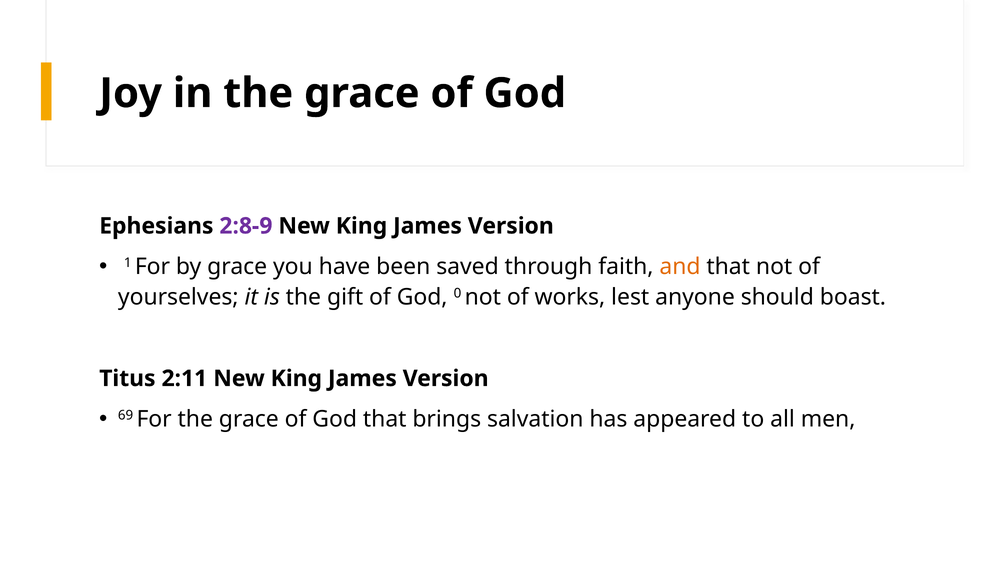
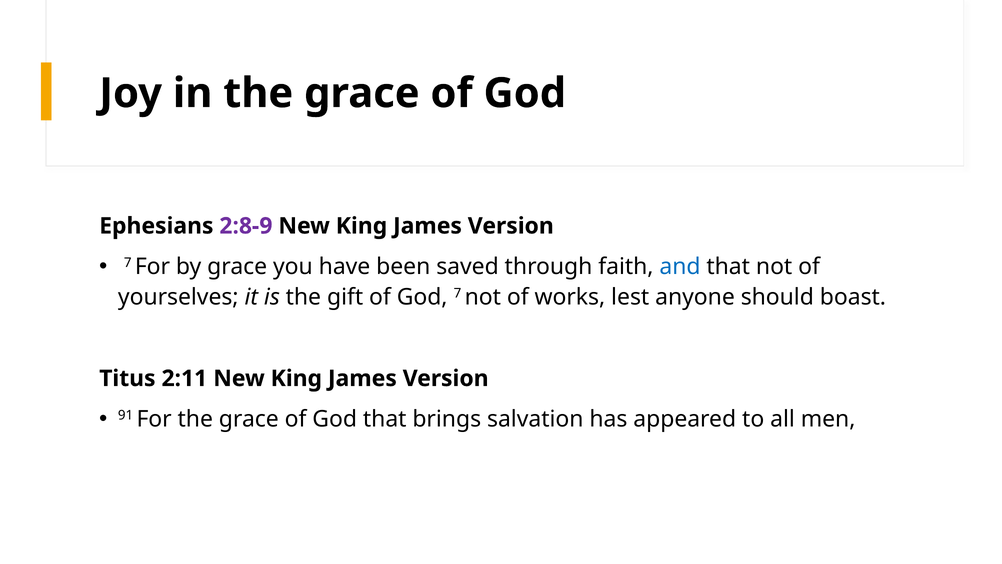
1: 1 -> 7 (128, 263)
and colour: orange -> blue (680, 267)
God 0: 0 -> 7 (458, 293)
69: 69 -> 91 (126, 415)
